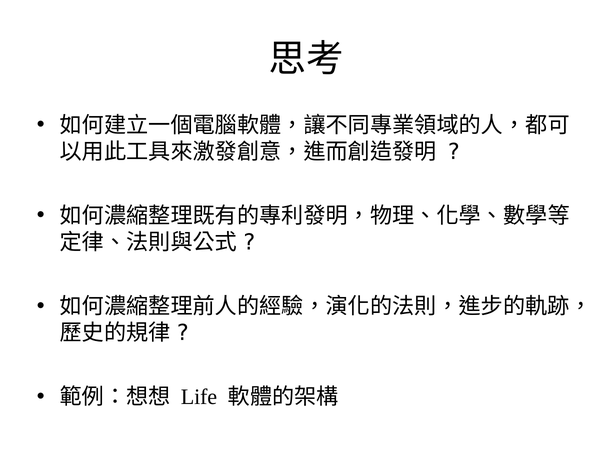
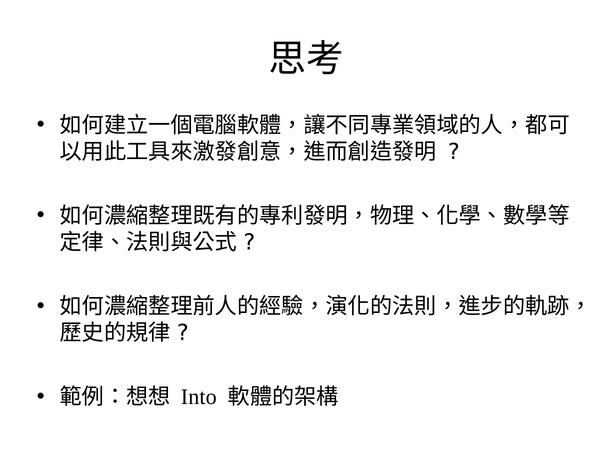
Life: Life -> Into (199, 397)
